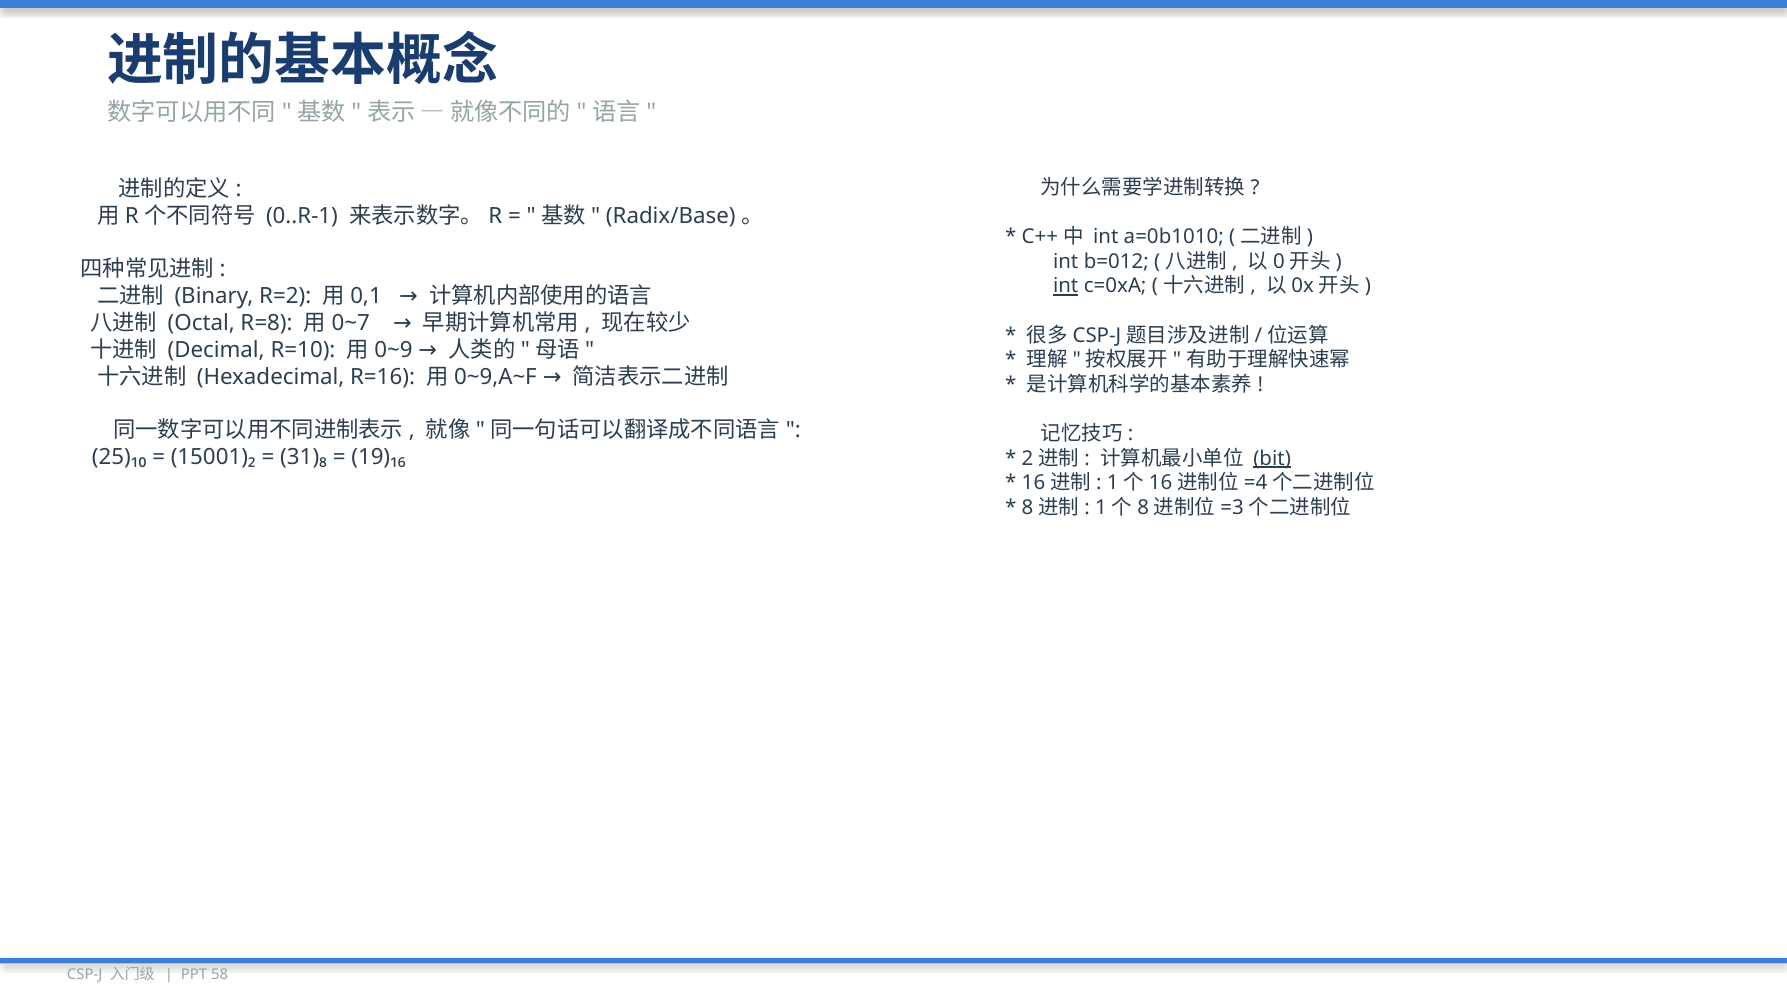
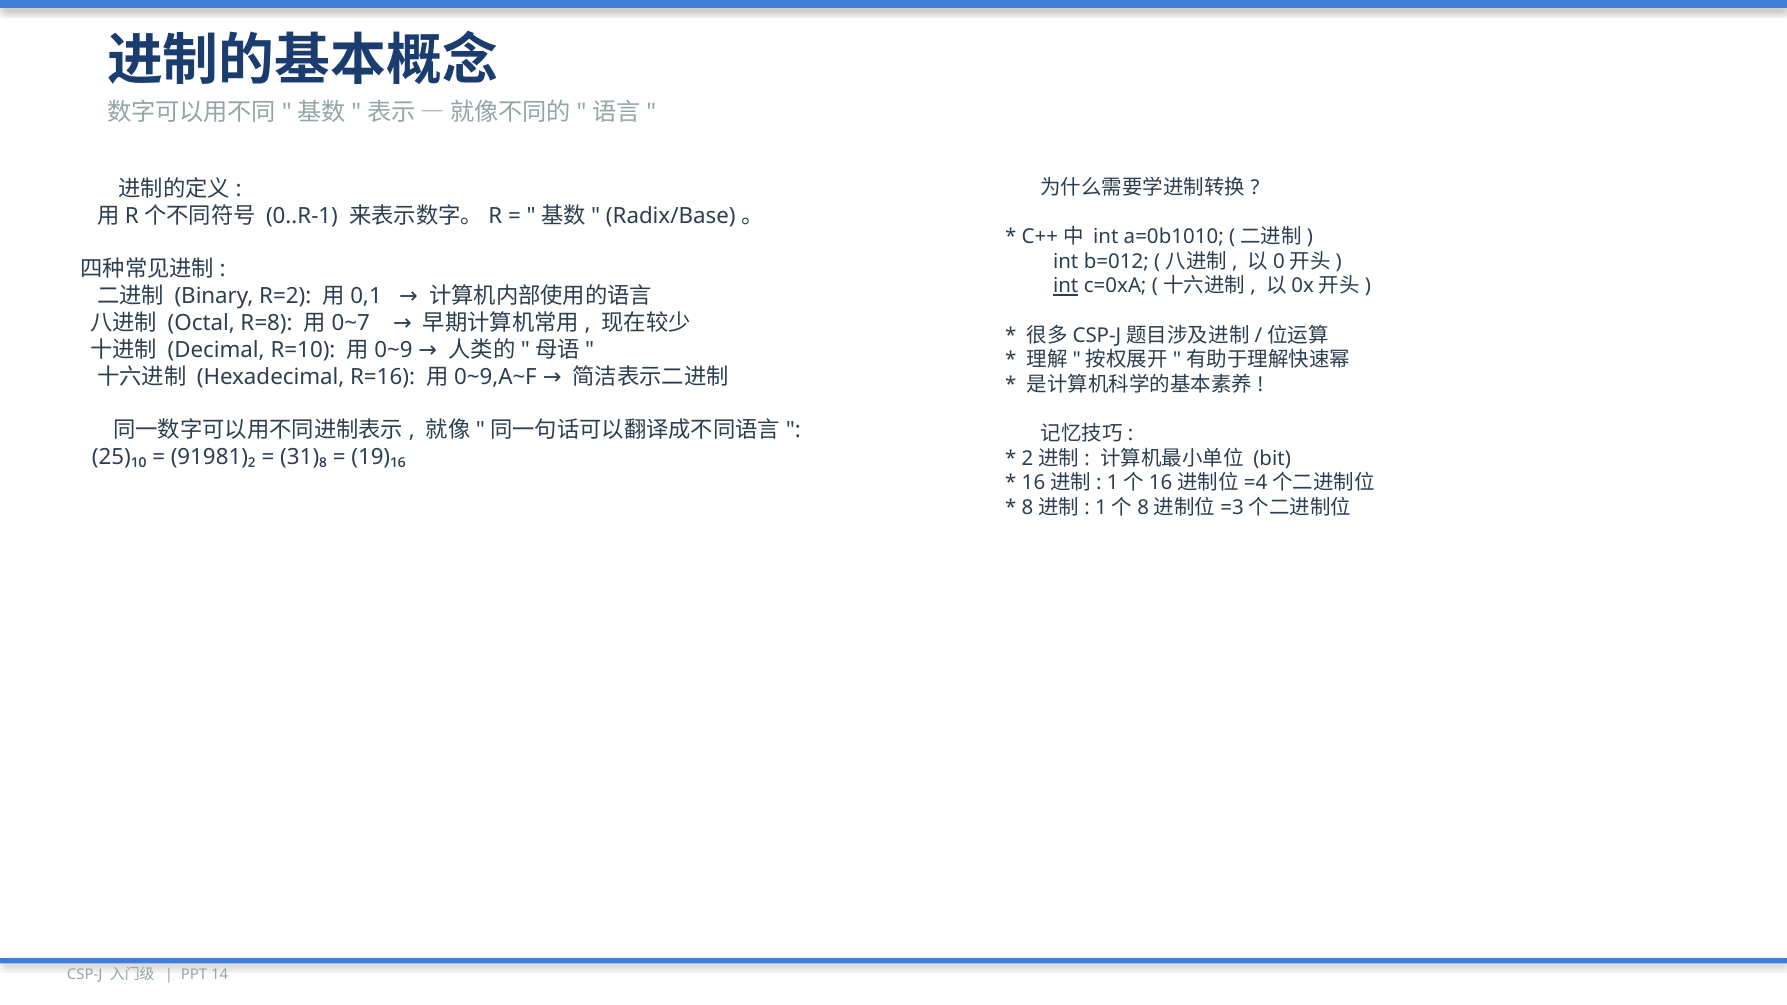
15001)₂: 15001)₂ -> 91981)₂ (213, 457)
bit underline: present -> none (1272, 458)
58: 58 -> 14 (220, 975)
